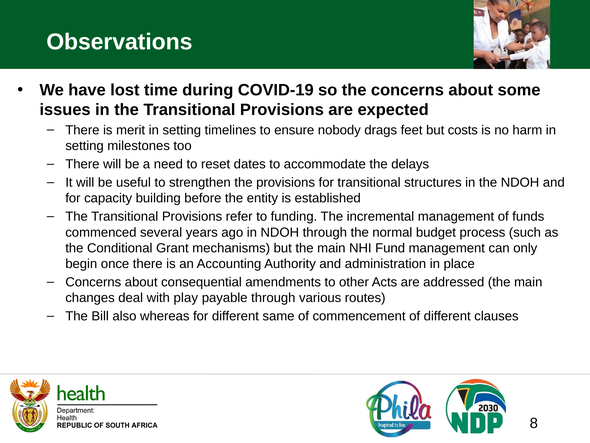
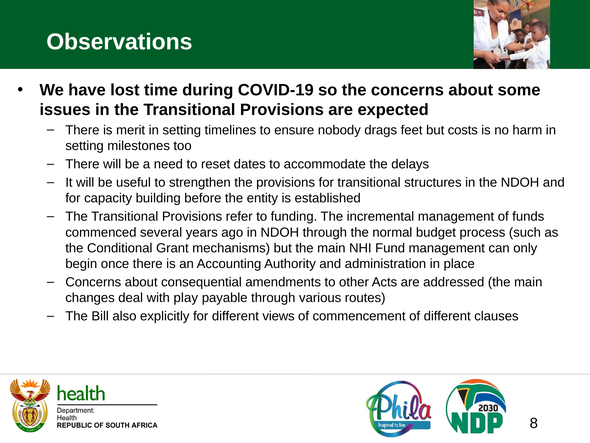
whereas: whereas -> explicitly (165, 316)
same: same -> views (279, 316)
